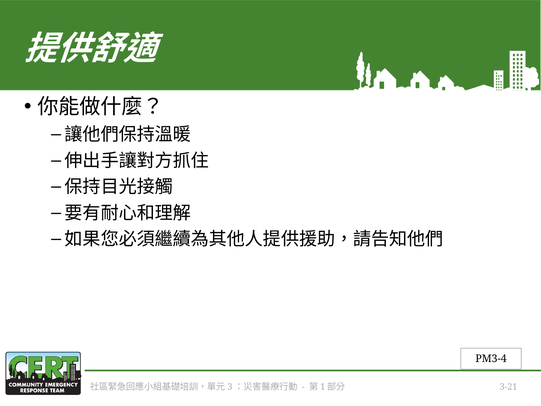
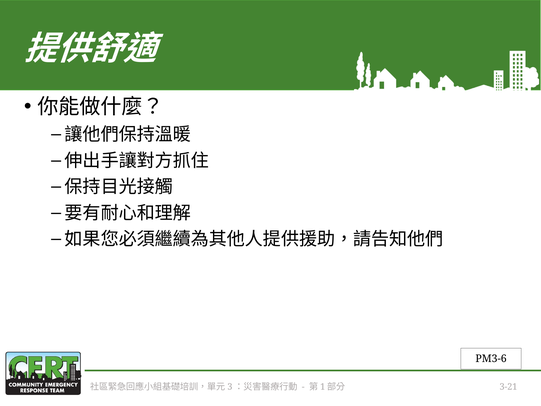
PM3-4: PM3-4 -> PM3-6 (491, 358)
